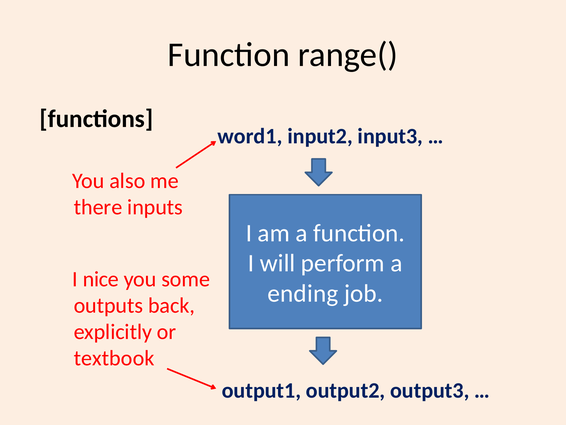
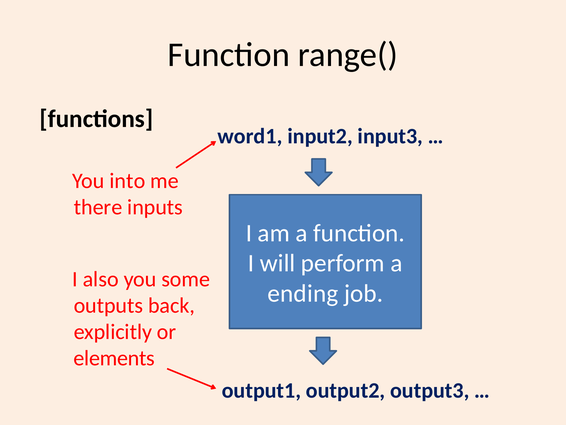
also: also -> into (127, 181)
nice: nice -> also (101, 279)
textbook: textbook -> elements (114, 358)
